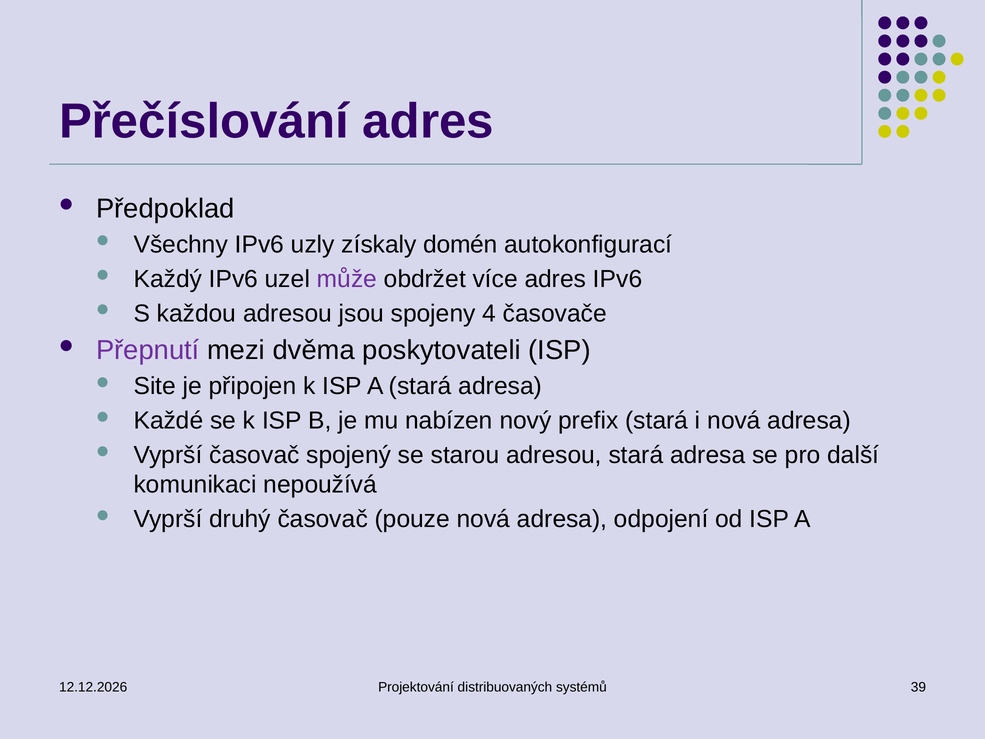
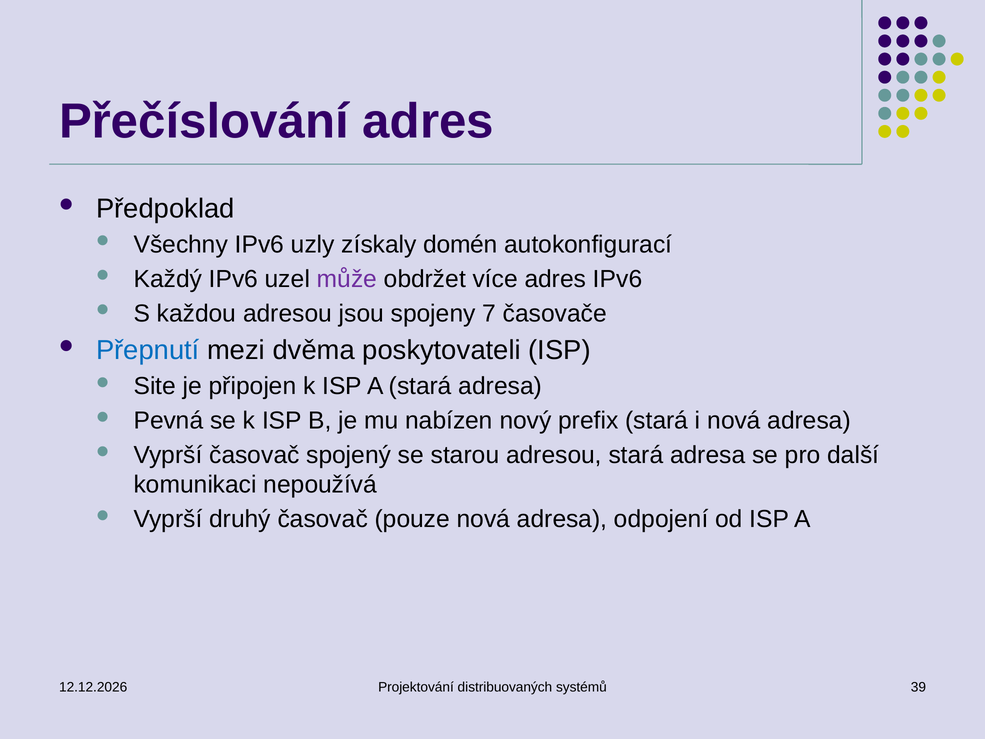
4: 4 -> 7 (489, 313)
Přepnutí colour: purple -> blue (148, 350)
Každé: Každé -> Pevná (169, 421)
